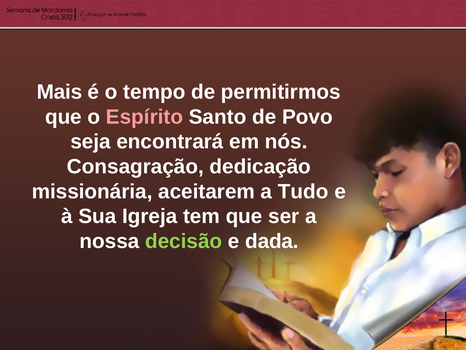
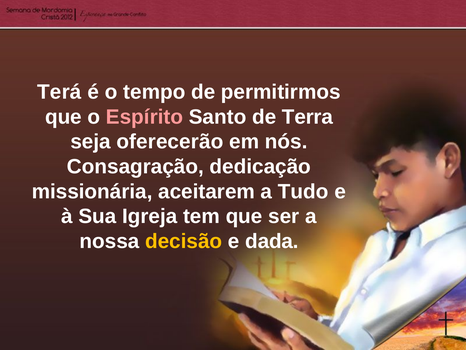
Mais: Mais -> Terá (59, 92)
Povo: Povo -> Terra (307, 117)
encontrará: encontrará -> oferecerão (170, 142)
decisão colour: light green -> yellow (184, 241)
